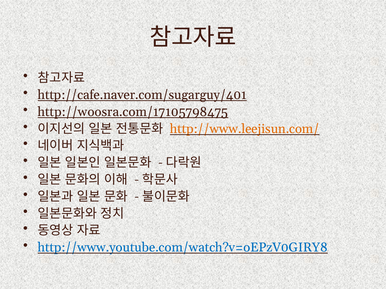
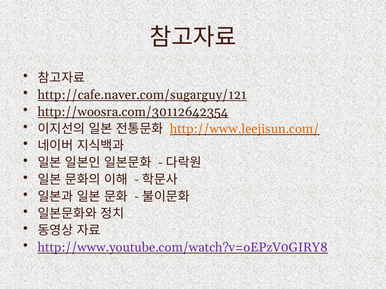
http://cafe.naver.com/sugarguy/401: http://cafe.naver.com/sugarguy/401 -> http://cafe.naver.com/sugarguy/121 (142, 95)
http://woosra.com/17105798475: http://woosra.com/17105798475 -> http://woosra.com/30112642354 (133, 112)
http://www.youtube.com/watch?v=oEPzV0GIRY8 colour: blue -> purple (183, 248)
